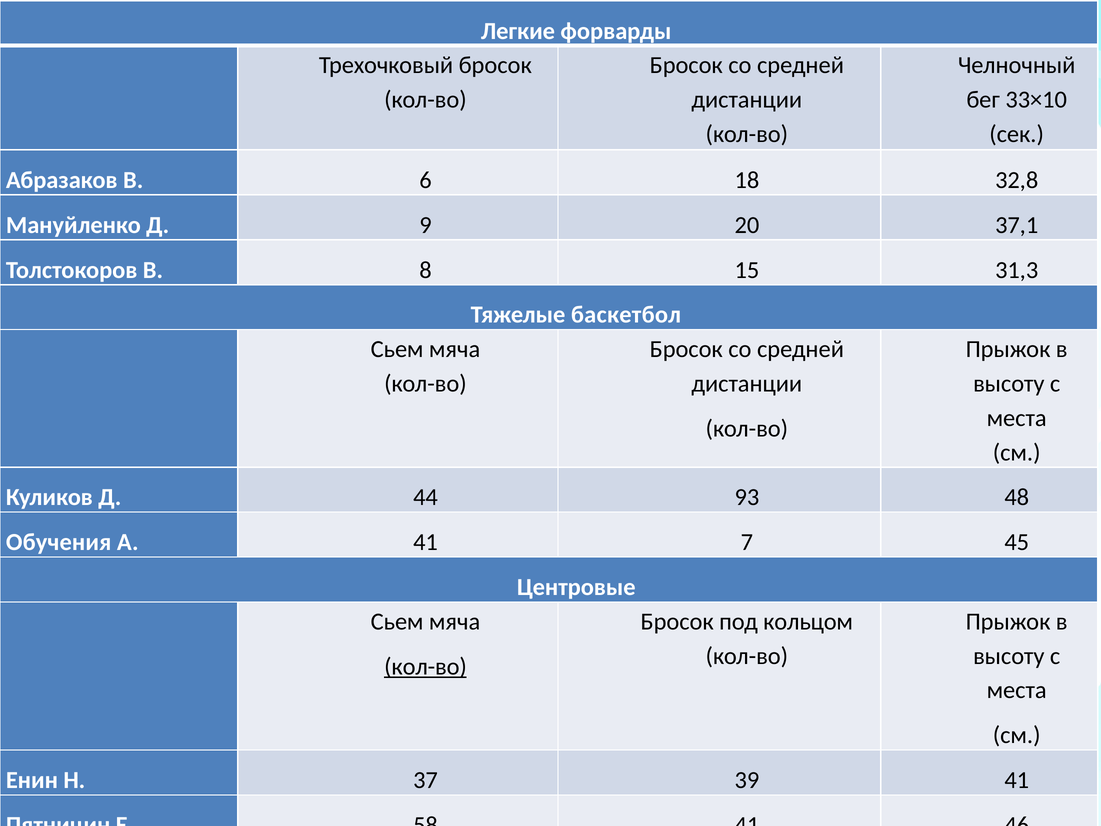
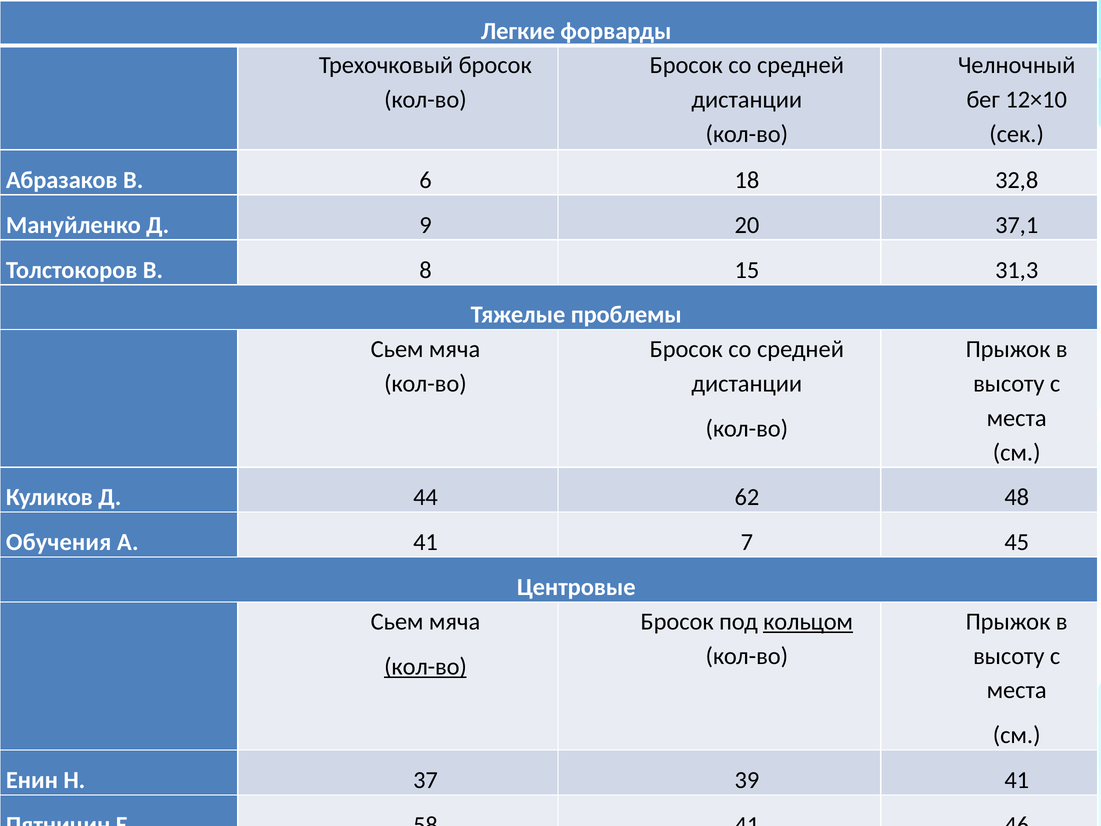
33×10: 33×10 -> 12×10 (1036, 100)
баскетбол: баскетбол -> проблемы (626, 315)
93: 93 -> 62 (747, 497)
кольцом underline: none -> present (808, 621)
